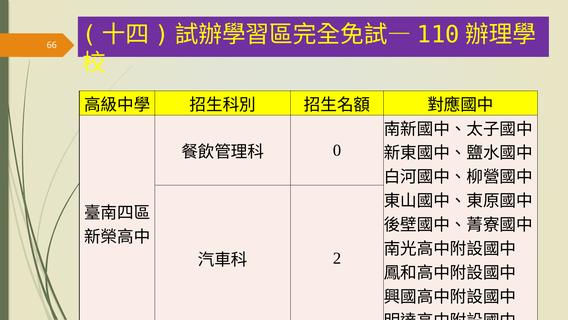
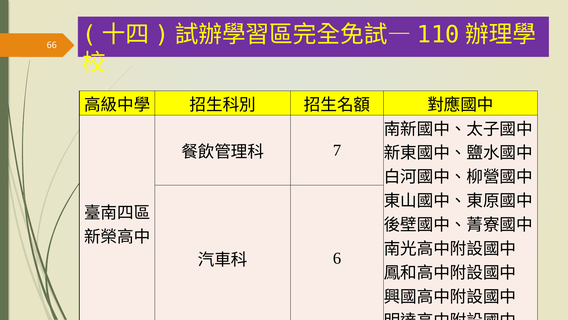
0: 0 -> 7 (337, 150)
2: 2 -> 6 (337, 258)
